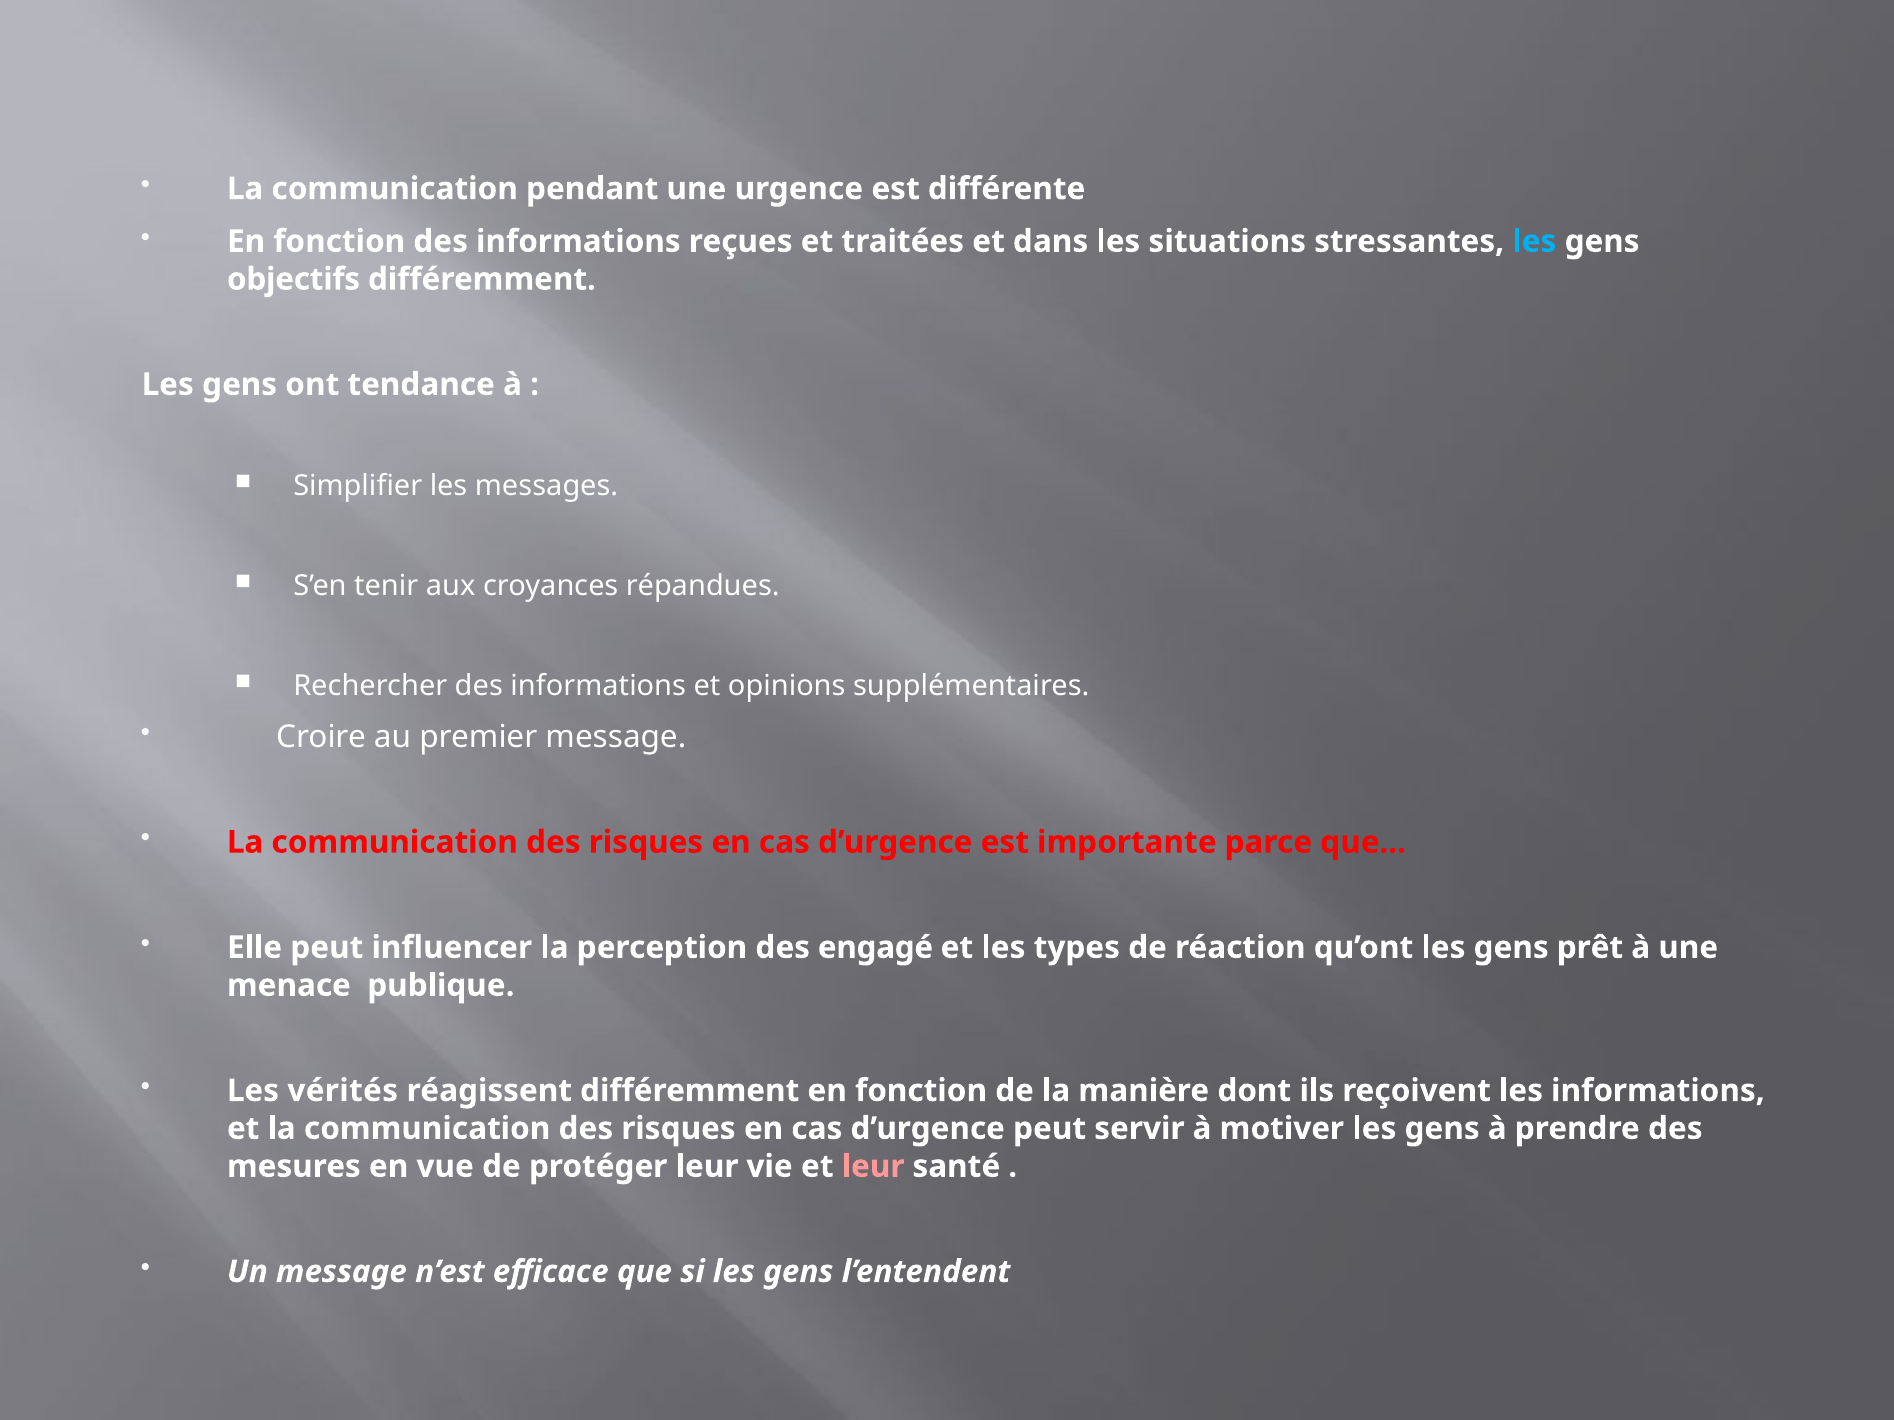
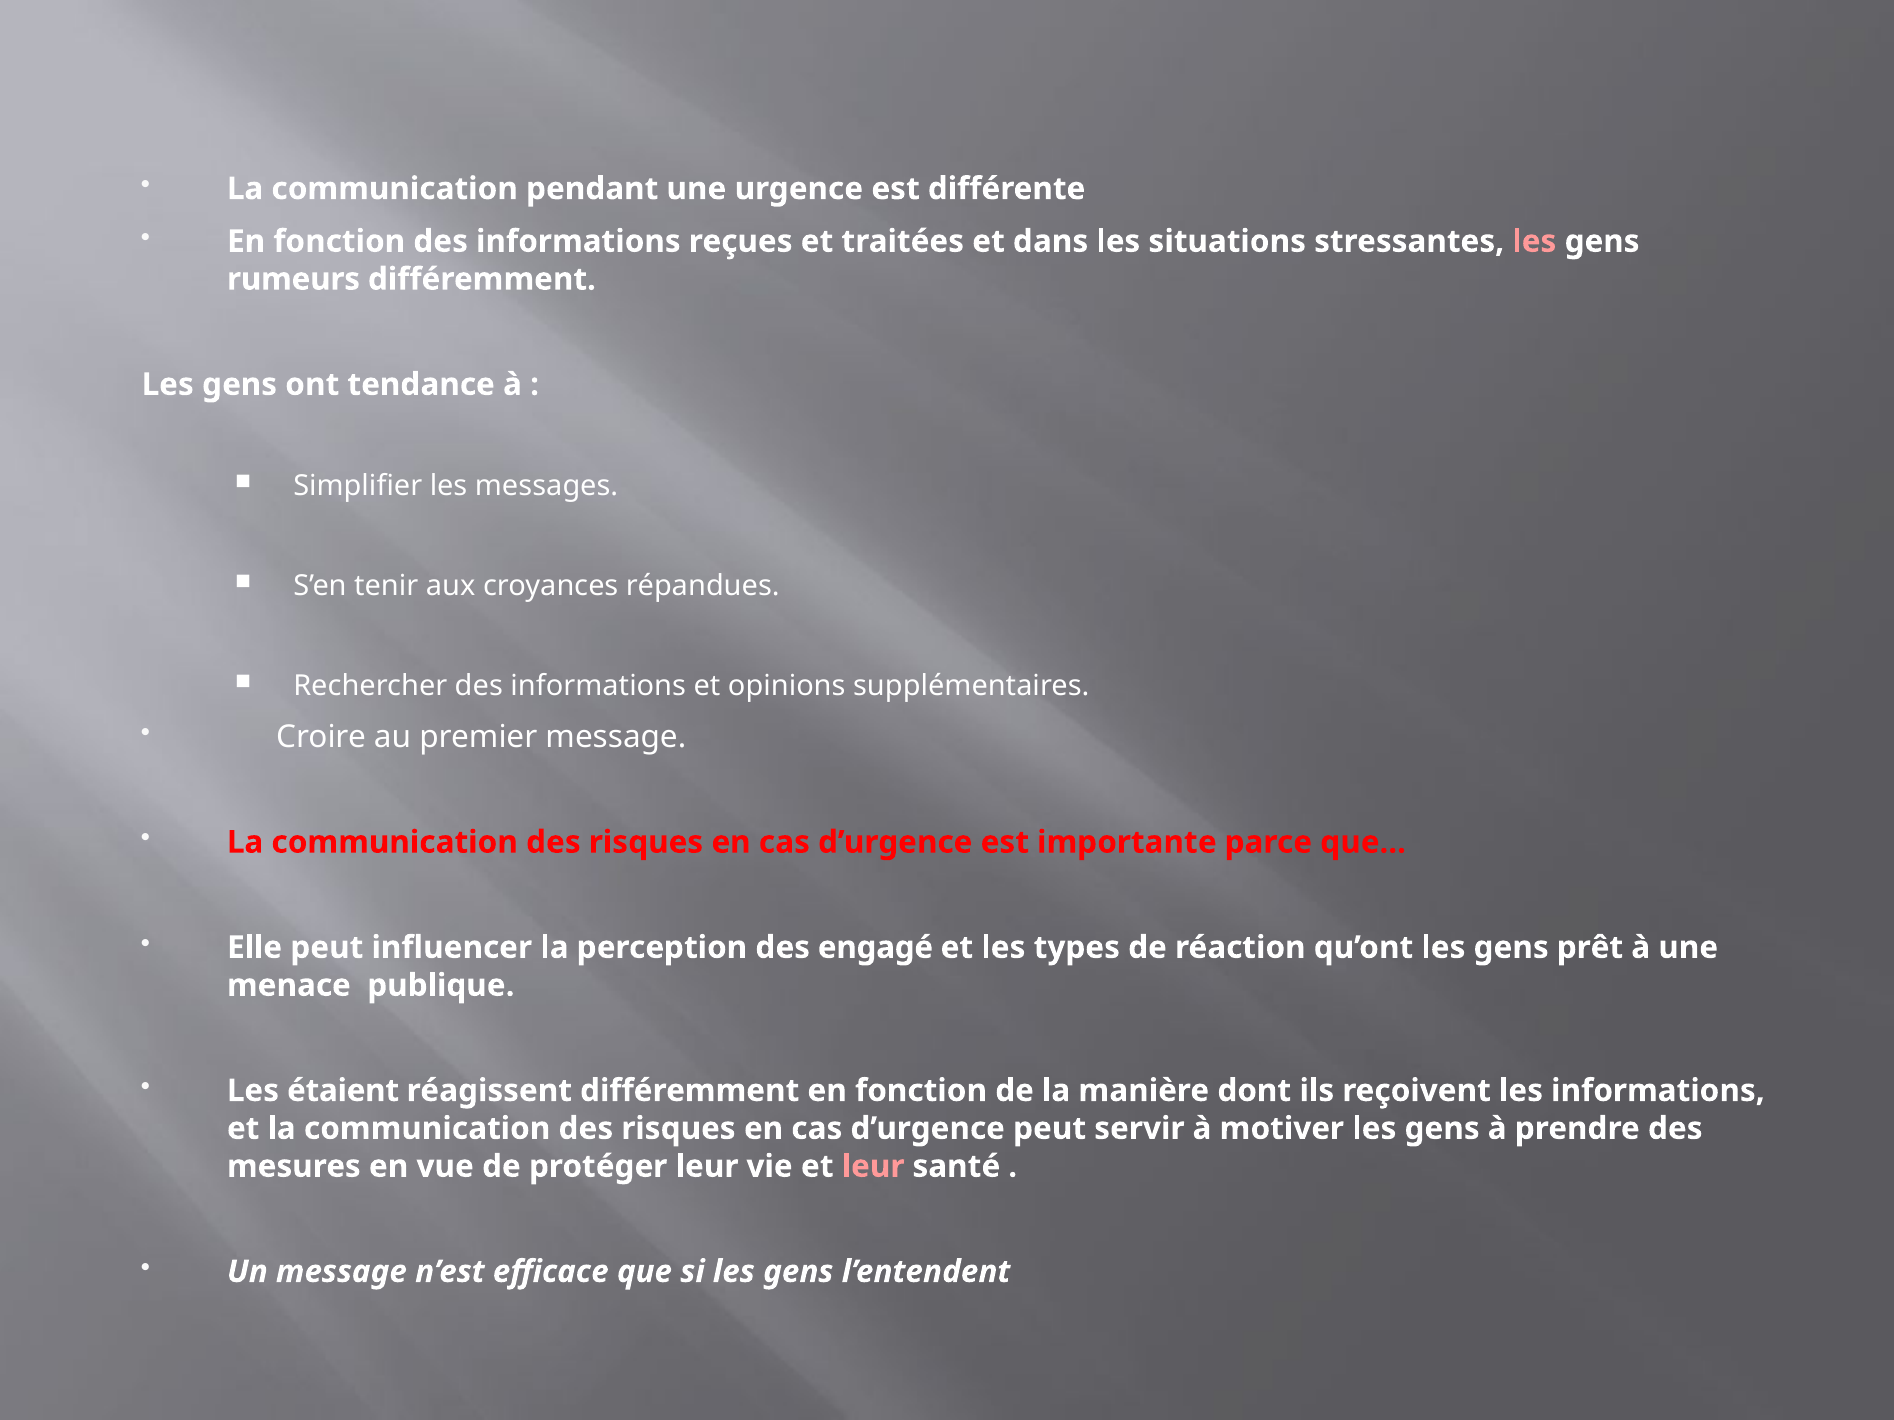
les colour: light blue -> pink (1534, 241)
objectifs: objectifs -> rumeurs (294, 279)
vérités: vérités -> étaient (343, 1091)
